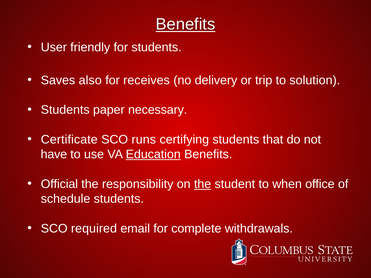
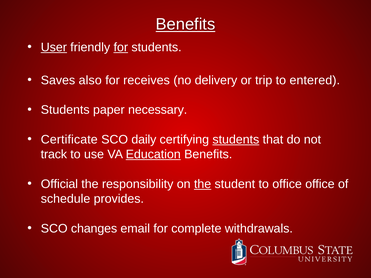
User underline: none -> present (54, 47)
for underline: none -> present (121, 47)
solution: solution -> entered (315, 80)
runs: runs -> daily (144, 140)
students underline: none -> present (236, 140)
have: have -> track (54, 154)
to when: when -> office (287, 184)
schedule students: students -> provides (119, 199)
required: required -> changes (94, 229)
